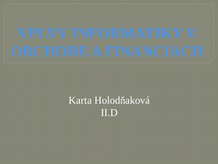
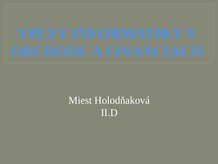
Karta: Karta -> Miest (80, 100)
